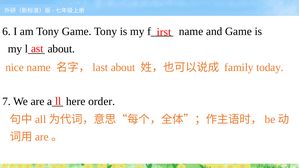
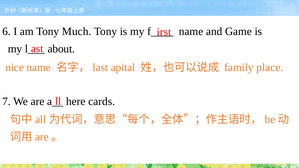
Tony Game: Game -> Much (77, 31)
about: about -> apital (123, 68)
today: today -> place (270, 68)
order: order -> cards (102, 101)
